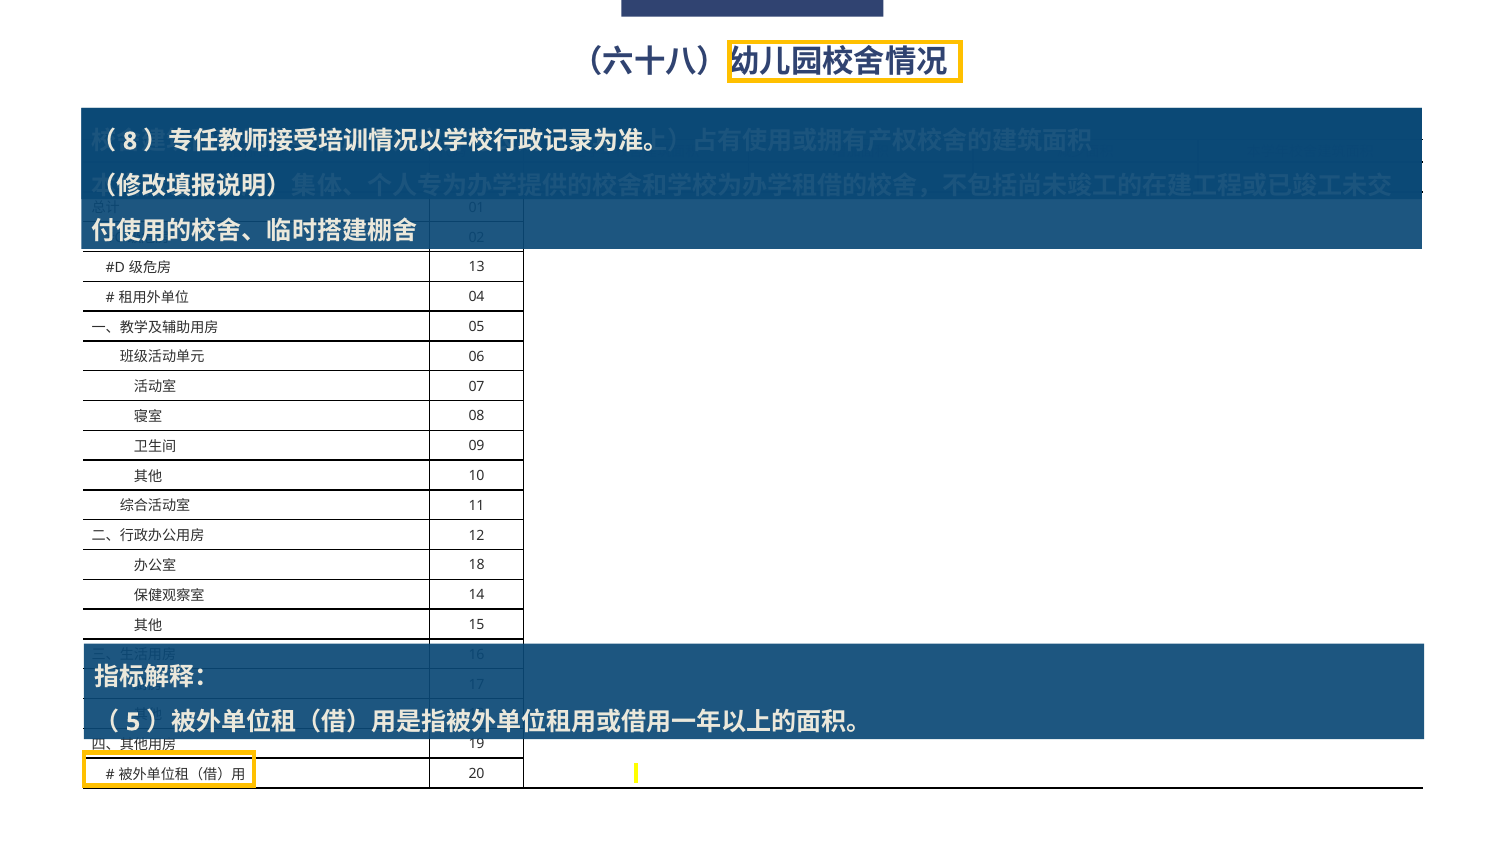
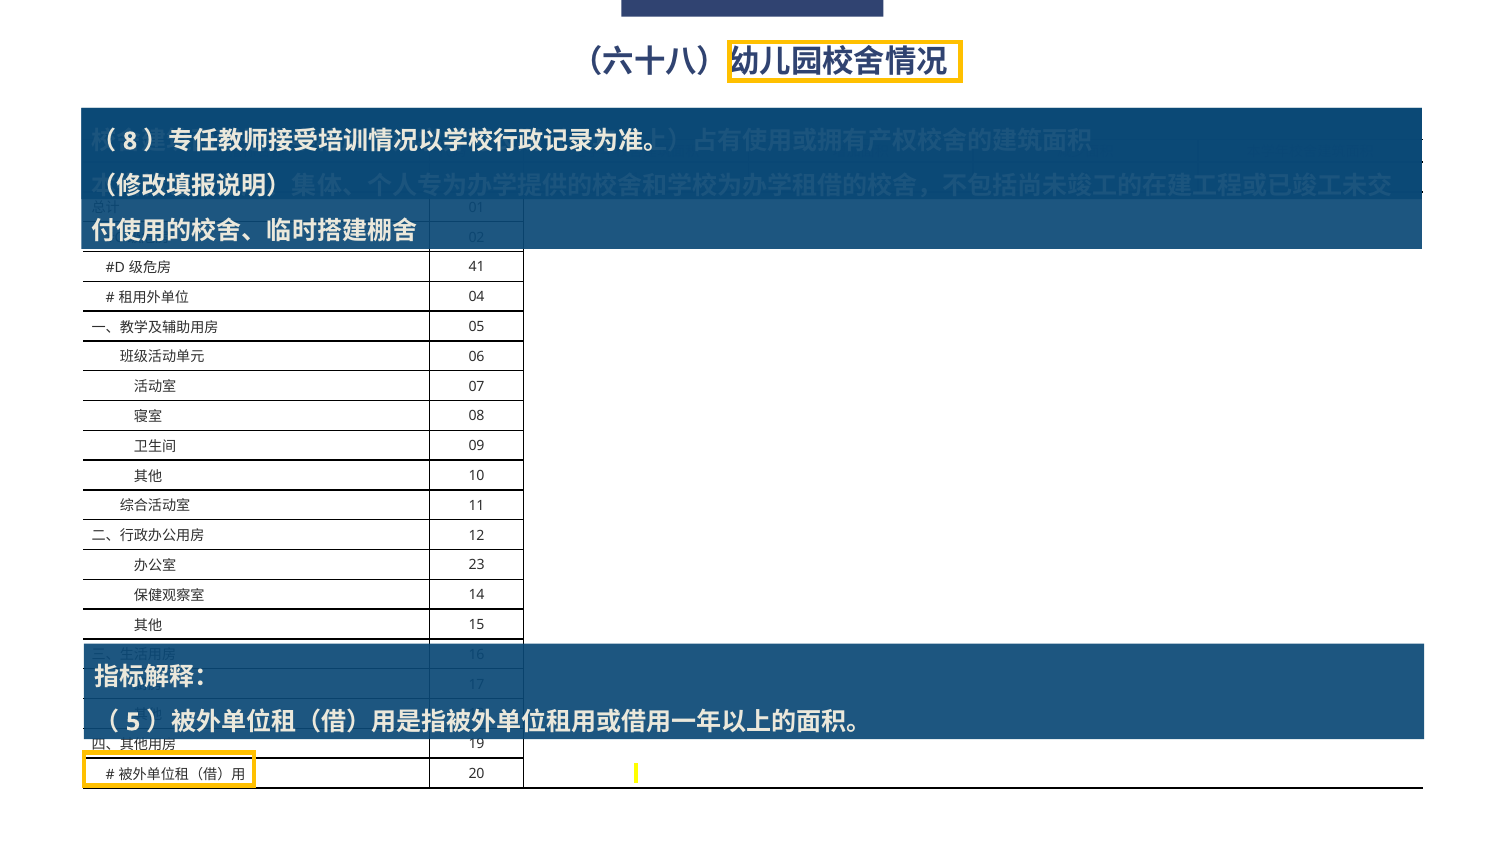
13: 13 -> 41 (477, 267)
18: 18 -> 23 (477, 566)
